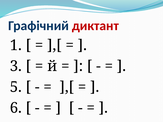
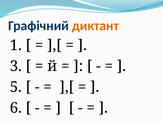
диктант colour: red -> orange (95, 26)
